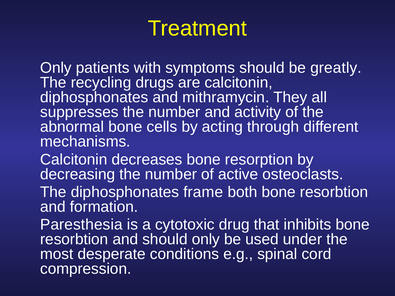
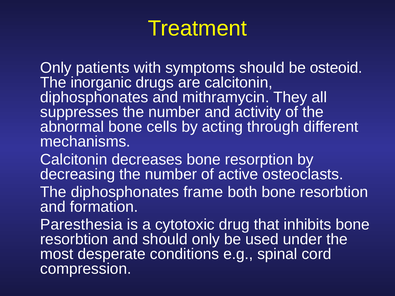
greatly: greatly -> osteoid (336, 68)
recycling: recycling -> inorganic (101, 83)
